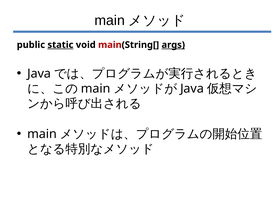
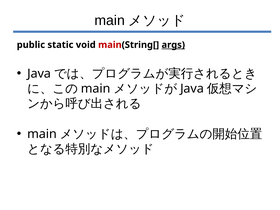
static underline: present -> none (60, 45)
